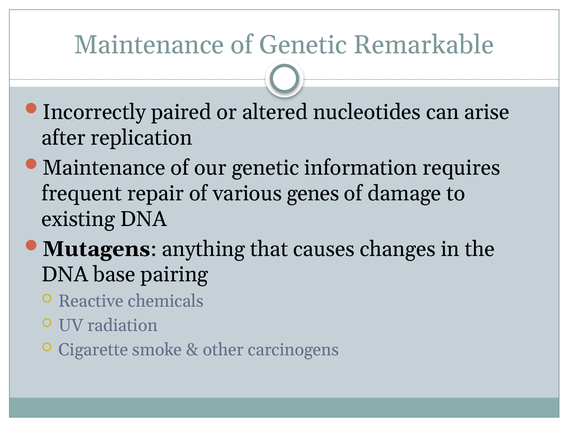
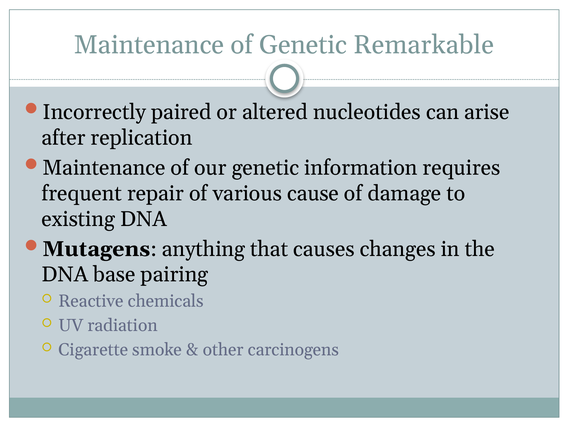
genes: genes -> cause (313, 193)
